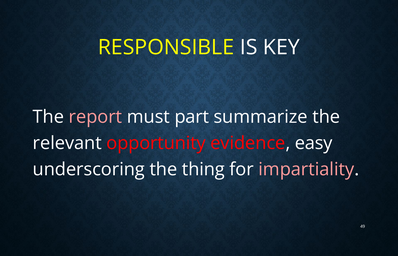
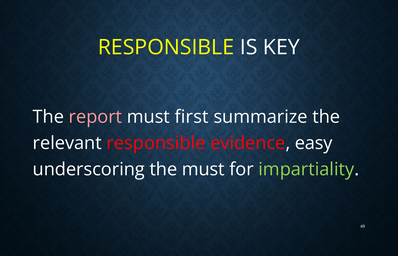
part: part -> first (192, 117)
relevant opportunity: opportunity -> responsible (156, 143)
the thing: thing -> must (203, 169)
impartiality colour: pink -> light green (306, 169)
